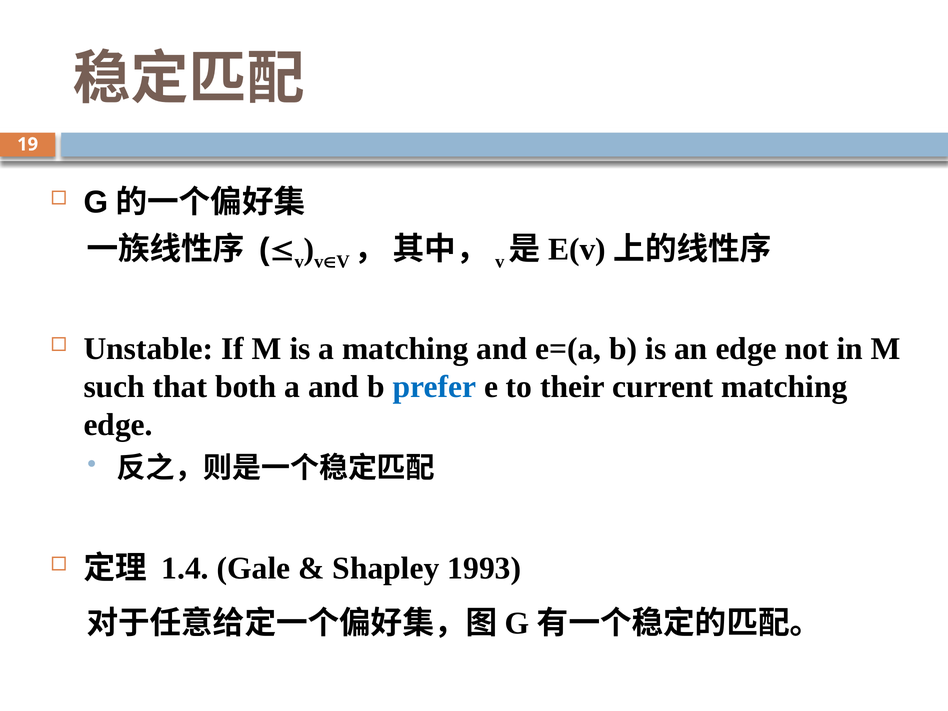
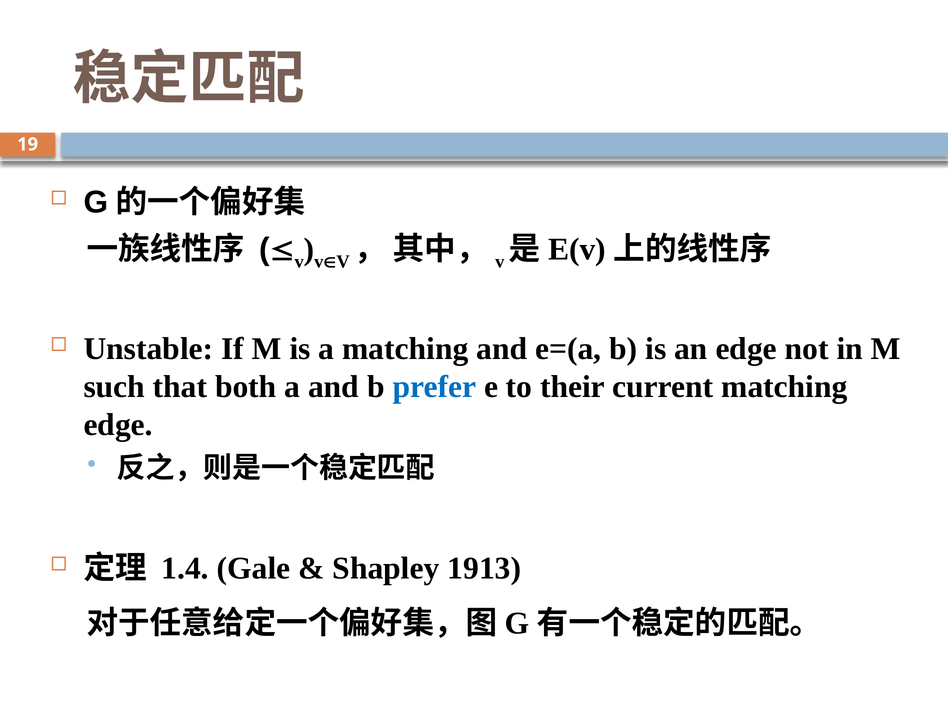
1993: 1993 -> 1913 (484, 569)
